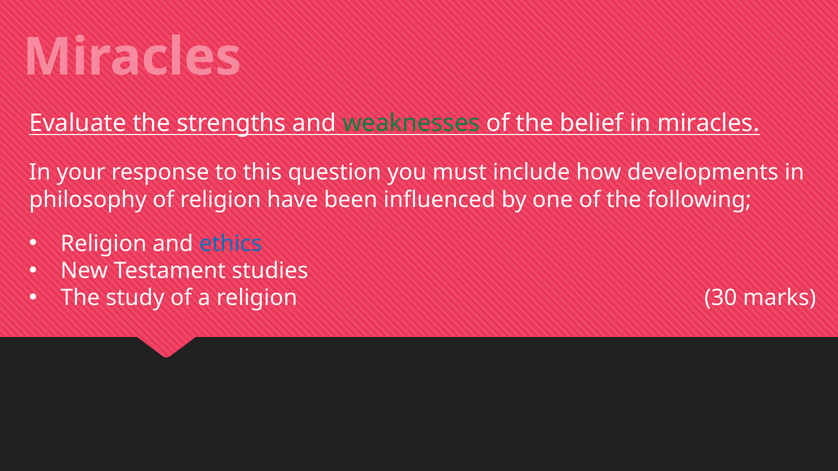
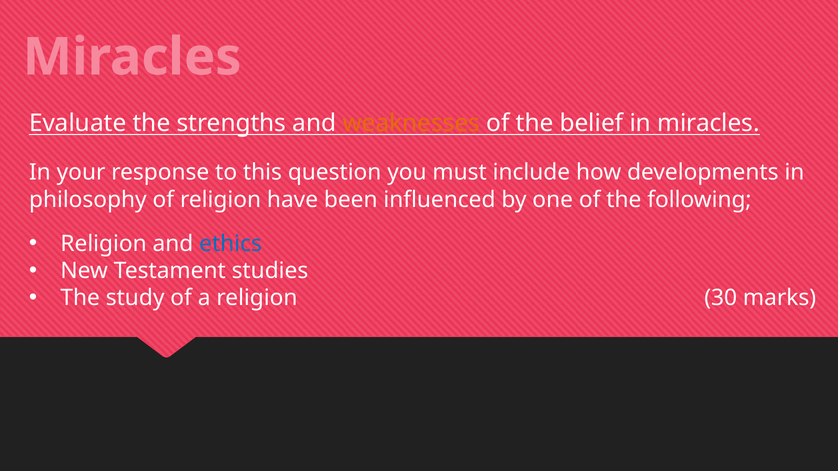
weaknesses colour: green -> orange (411, 123)
